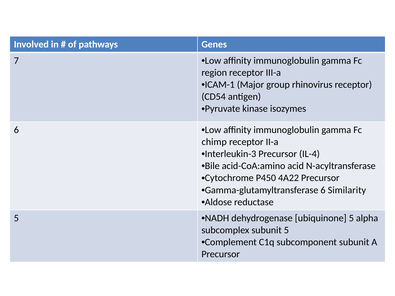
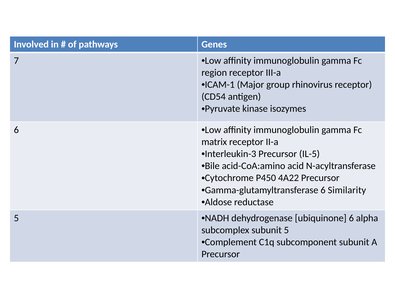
chimp: chimp -> matrix (214, 142)
IL-4: IL-4 -> IL-5 (309, 154)
ubiquinone 5: 5 -> 6 (351, 218)
